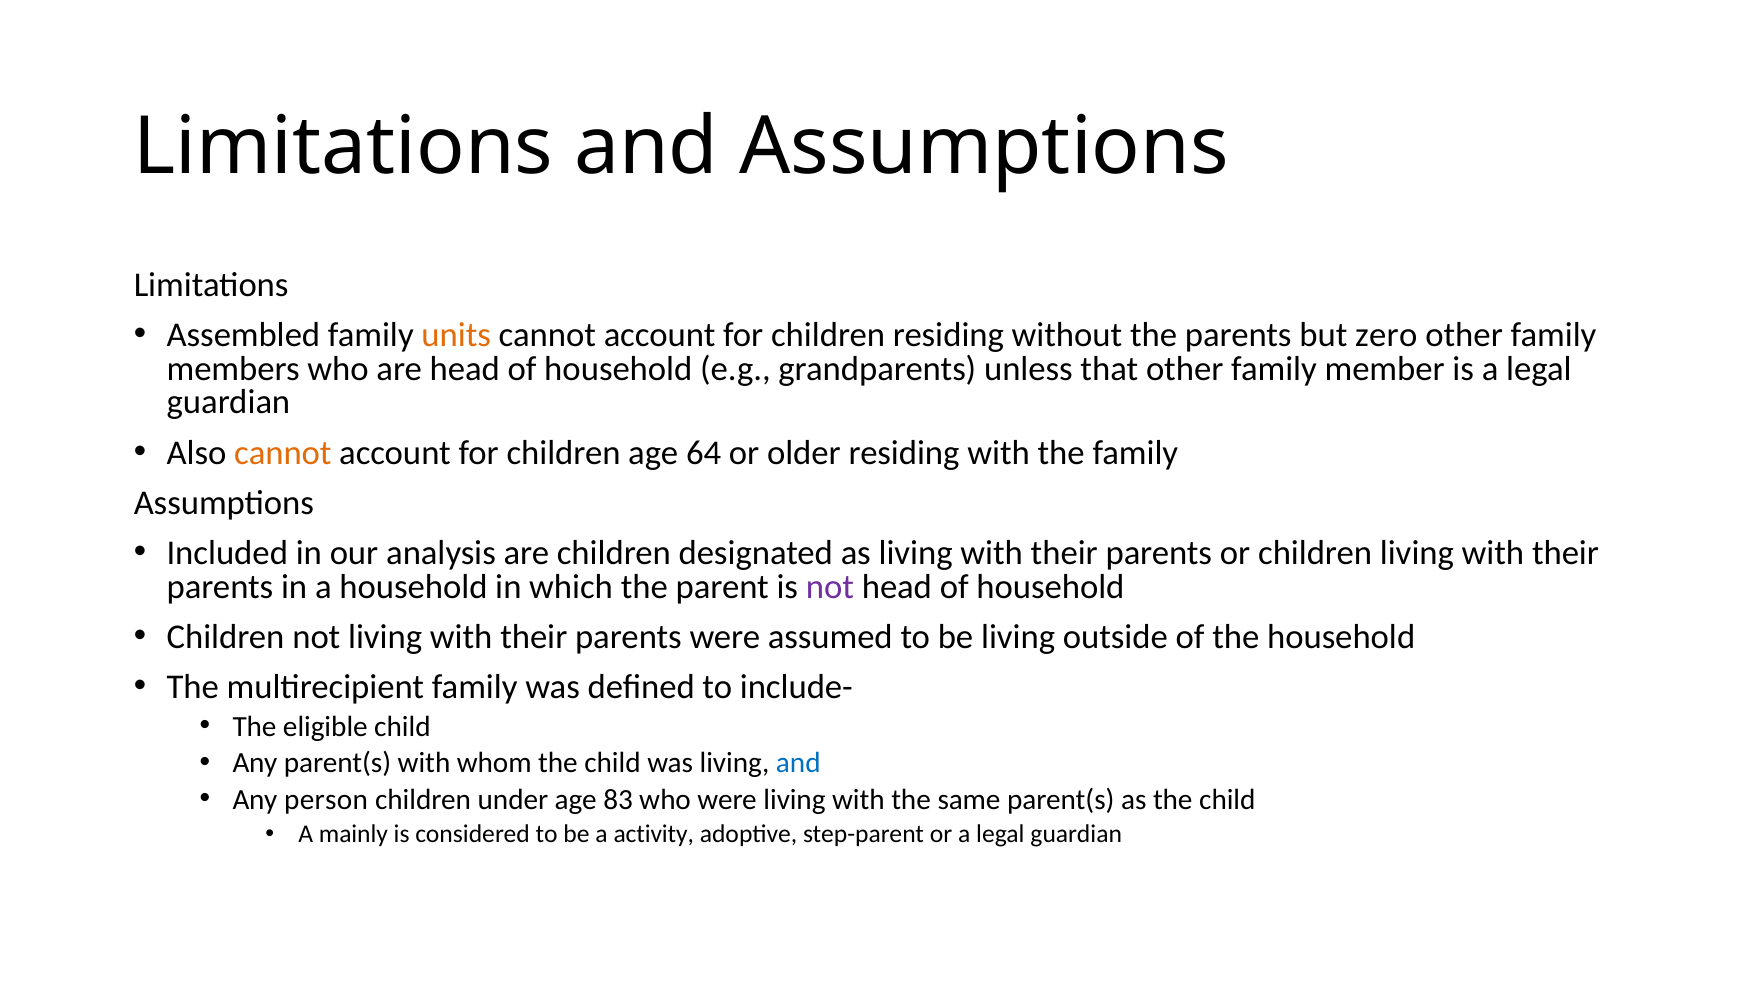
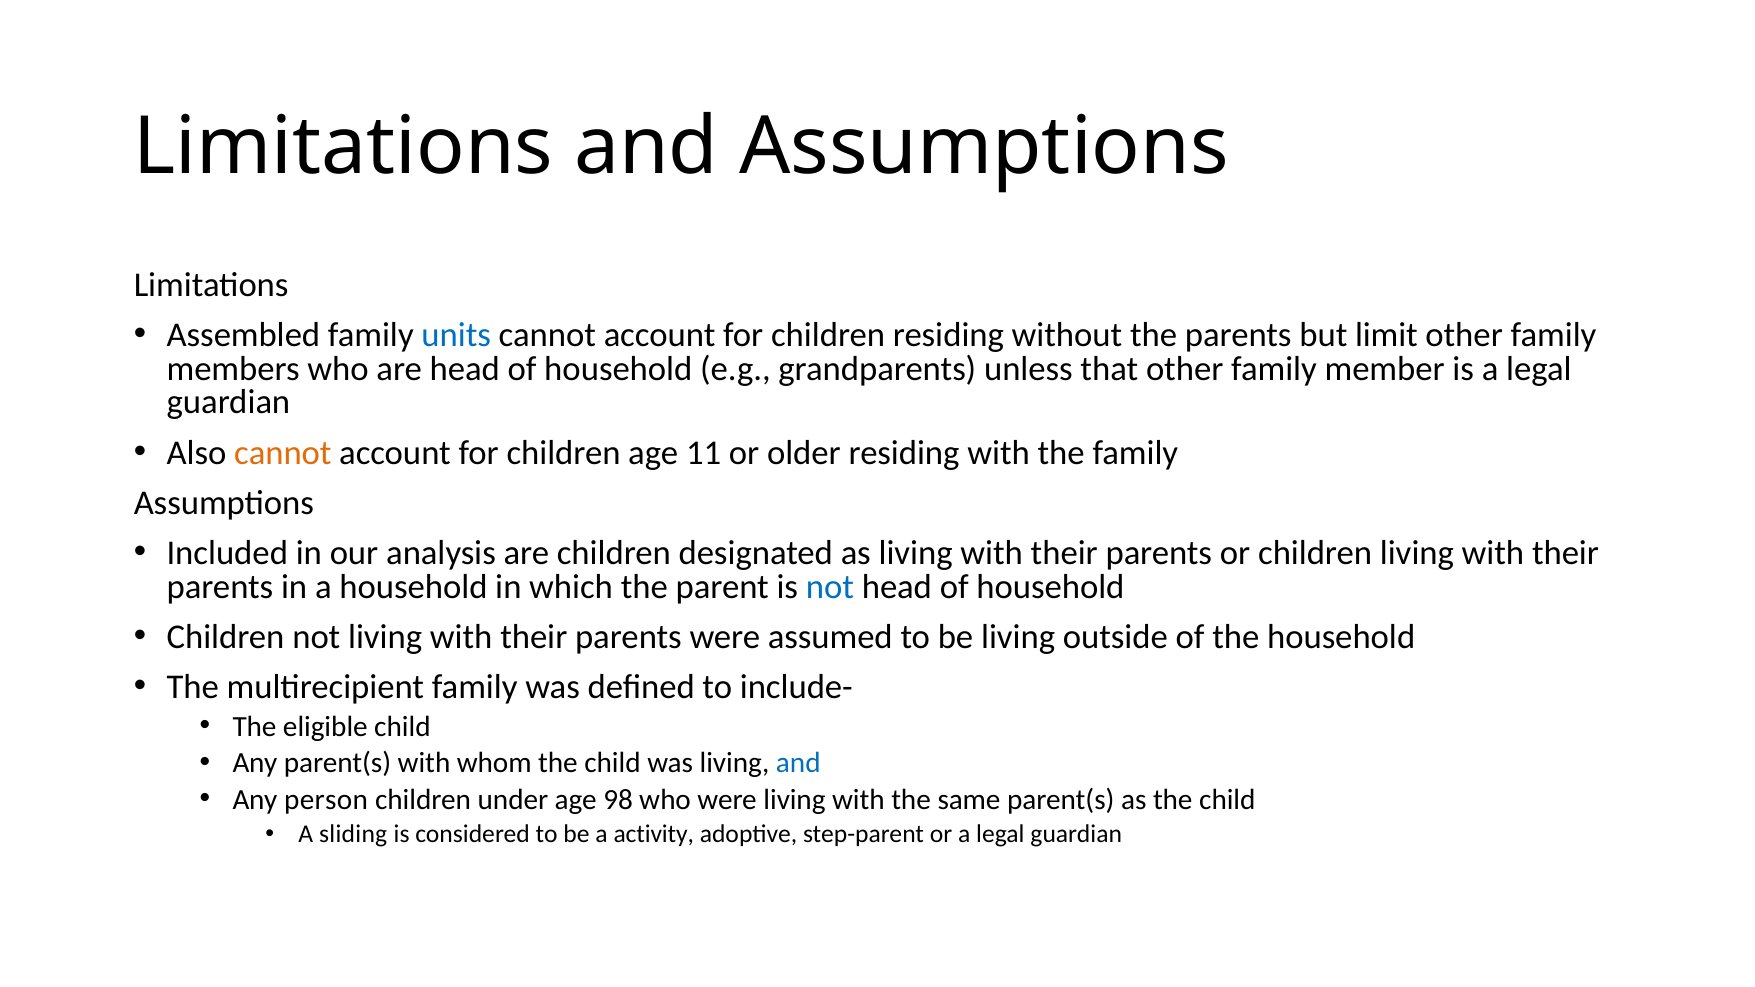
units colour: orange -> blue (456, 335)
zero: zero -> limit (1386, 335)
64: 64 -> 11 (704, 453)
not colour: purple -> blue (830, 587)
83: 83 -> 98 (618, 800)
mainly: mainly -> sliding (353, 835)
